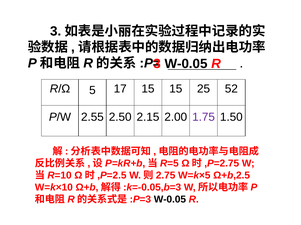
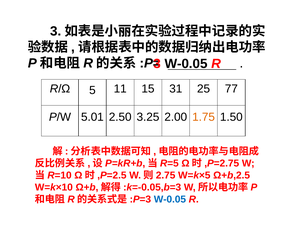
17: 17 -> 11 (120, 89)
15 15: 15 -> 31 (176, 89)
52: 52 -> 77 (231, 89)
2.55: 2.55 -> 5.01 (92, 117)
2.15: 2.15 -> 3.25 (148, 117)
1.75 colour: purple -> orange (204, 117)
W-0.05 colour: black -> blue (170, 200)
